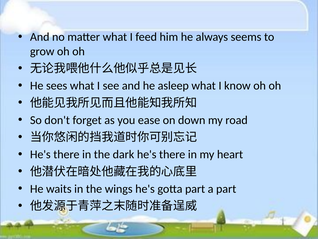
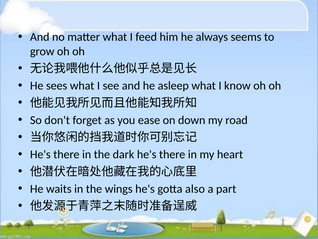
gotta part: part -> also (195, 188)
